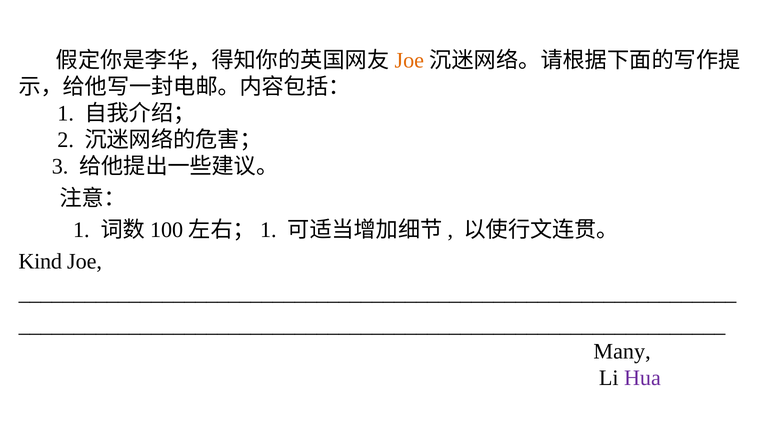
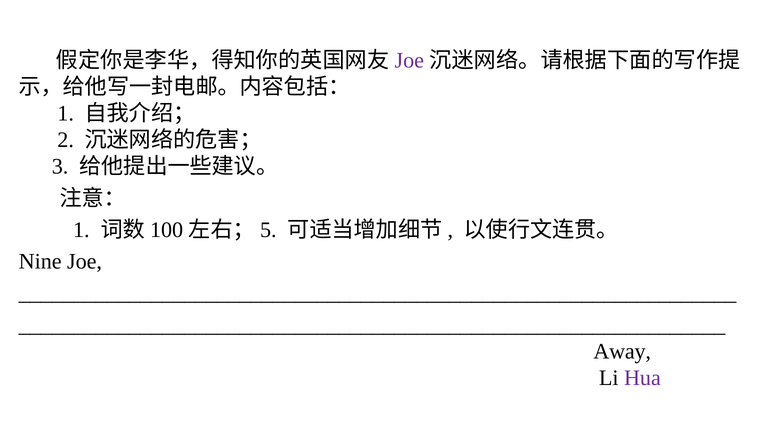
Joe colour: orange -> purple (409, 60)
1: 1 -> 5 (268, 230)
Kind: Kind -> Nine (40, 262)
Many: Many -> Away (622, 351)
